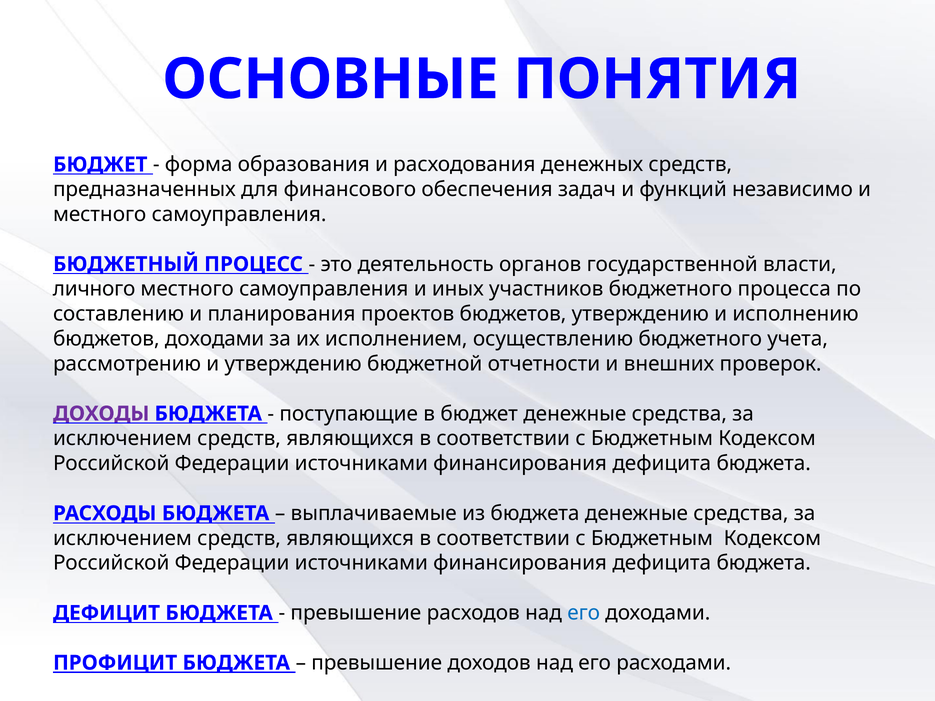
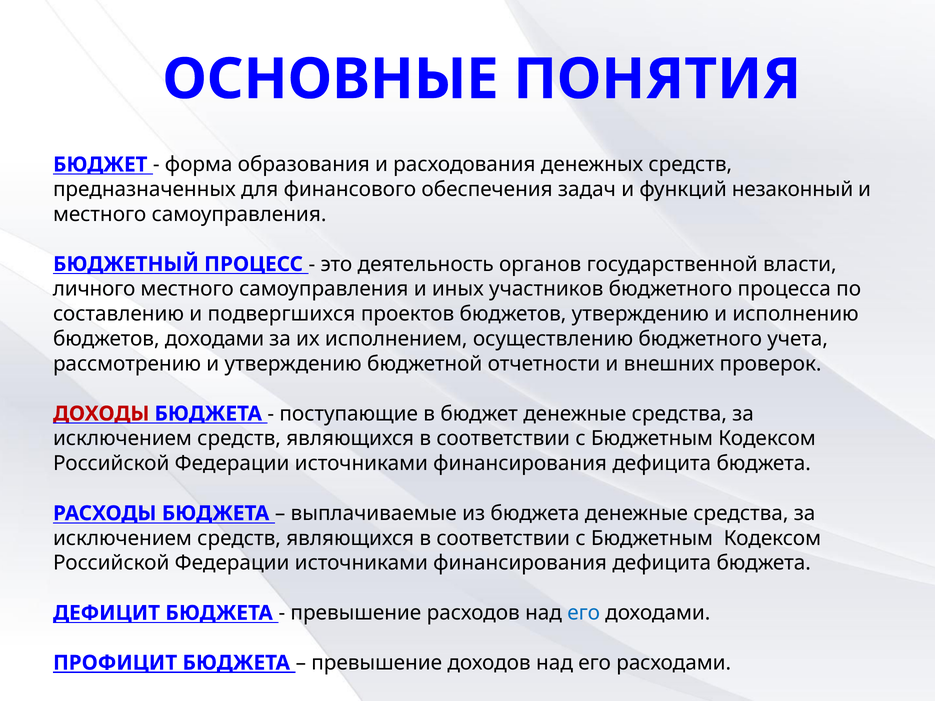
независимо: независимо -> незаконный (793, 190)
планирования: планирования -> подвергшихся (282, 314)
ДОХОДЫ colour: purple -> red (101, 414)
